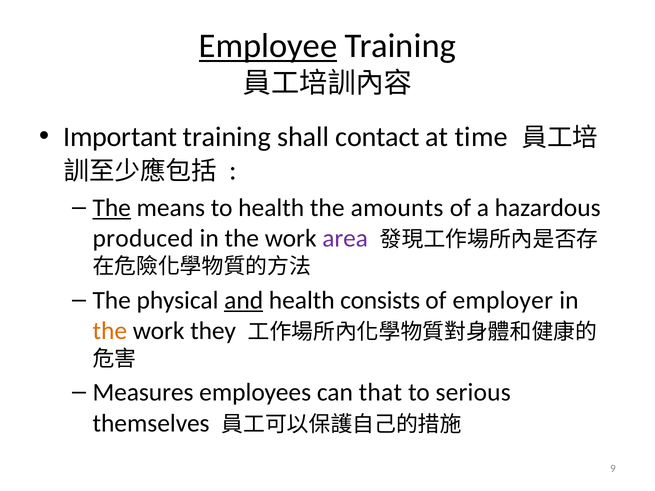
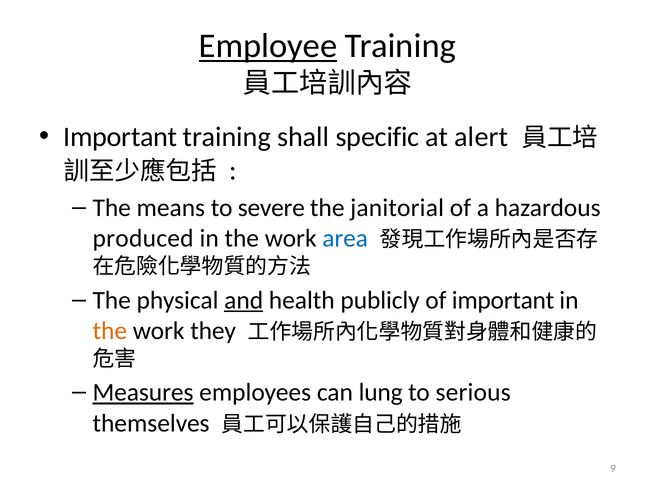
contact: contact -> specific (377, 137)
time: time -> alert (481, 137)
The underline: present -> none (112, 208)
to health: health -> severe (271, 208)
amounts: amounts -> janitorial (397, 208)
area colour: purple -> blue (345, 238)
consists: consists -> publicly (380, 300)
of employer: employer -> important (503, 300)
Measures underline: none -> present (143, 393)
that: that -> lung (381, 393)
